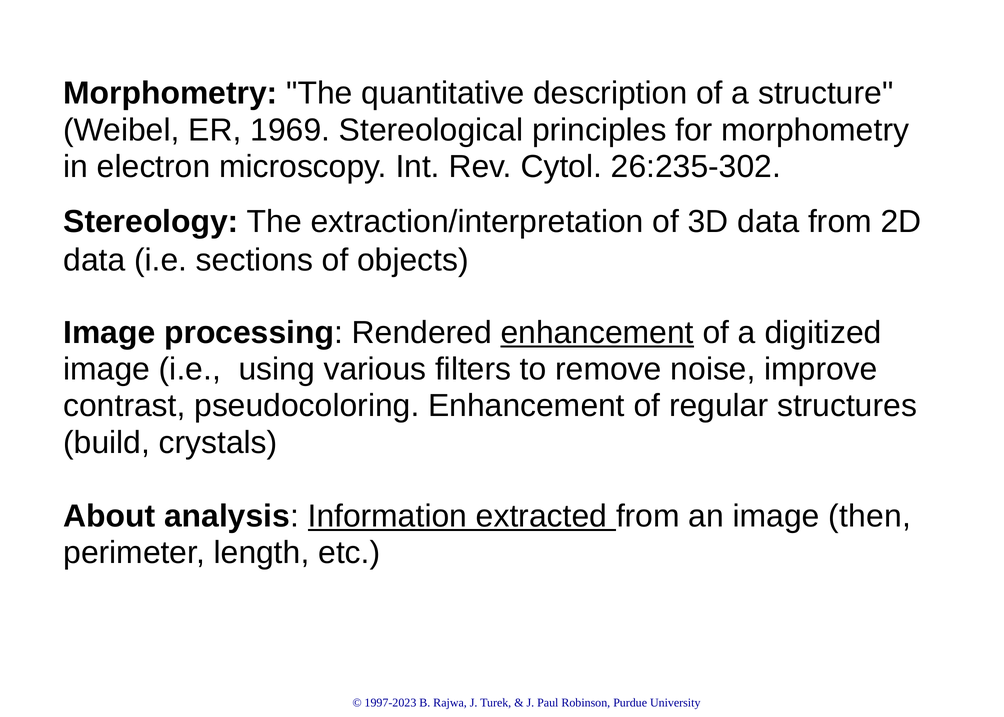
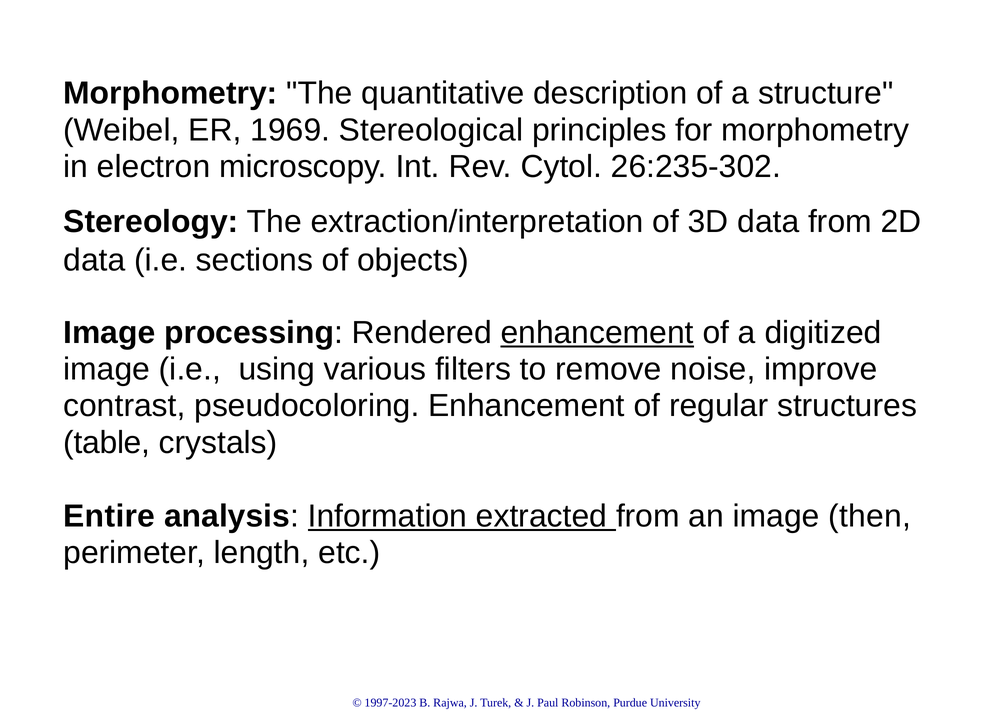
build: build -> table (107, 443)
About: About -> Entire (109, 516)
